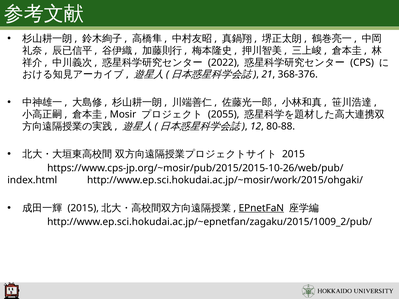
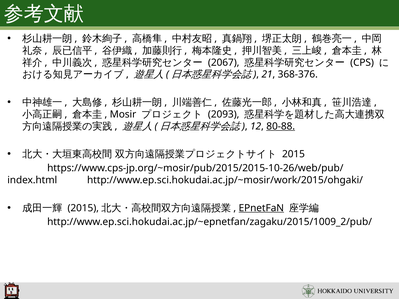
2022: 2022 -> 2067 (224, 63)
2055: 2055 -> 2093 (224, 114)
80-88 underline: none -> present (281, 126)
